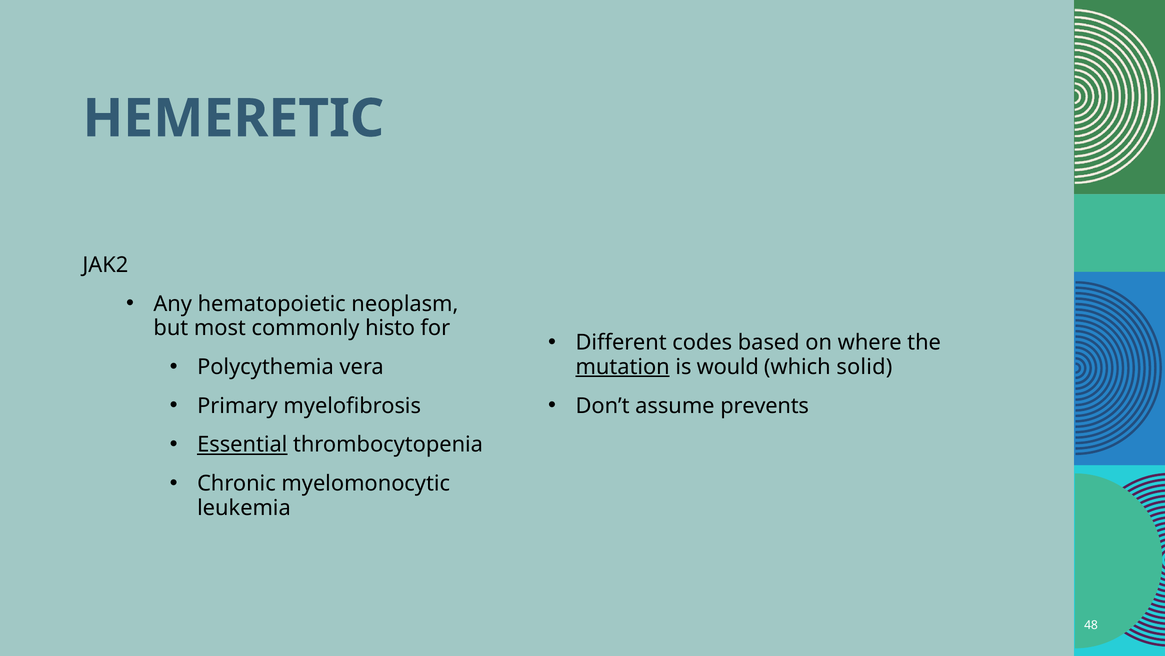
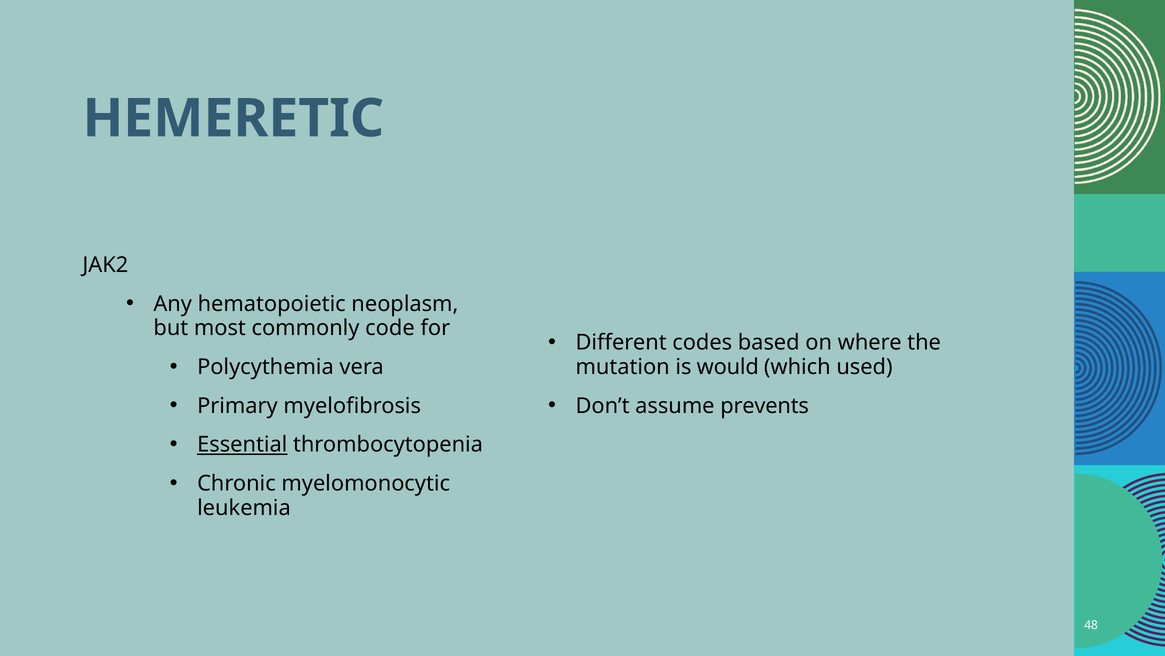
histo: histo -> code (390, 328)
mutation underline: present -> none (623, 367)
solid: solid -> used (864, 367)
